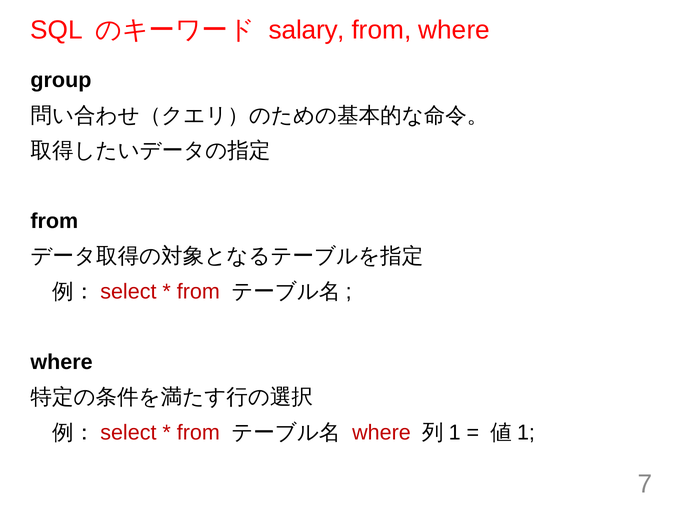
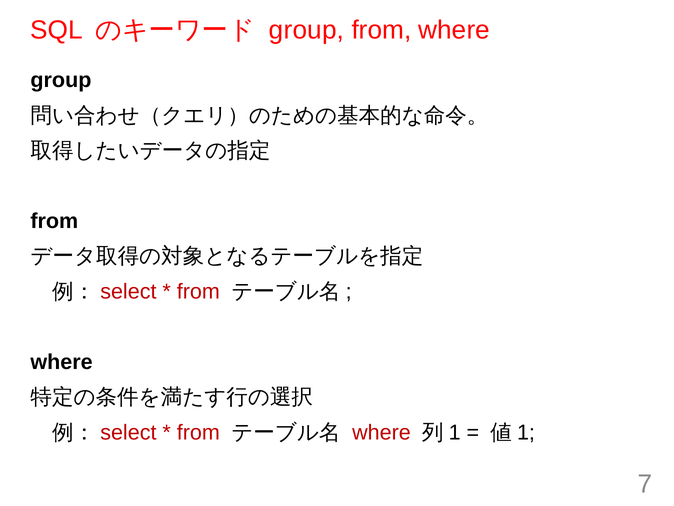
salary: salary -> group (307, 30)
